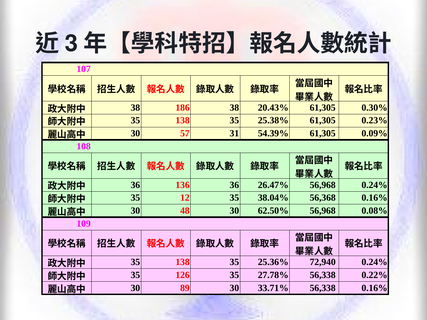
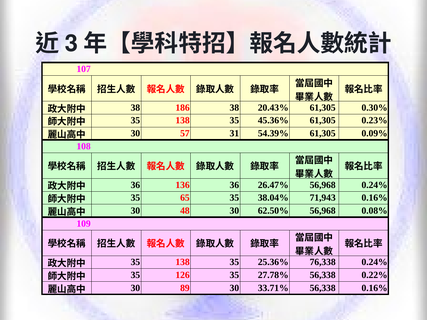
25.38%: 25.38% -> 45.36% (273, 121)
12: 12 -> 65 (185, 198)
56,368: 56,368 -> 71,943 (323, 198)
72,940: 72,940 -> 76,338 (323, 262)
